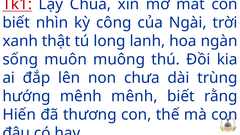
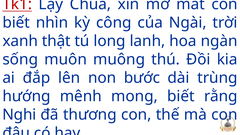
chưa: chưa -> bước (142, 78)
mênh mênh: mênh -> mong (134, 96)
Hiến: Hiến -> Nghi (19, 115)
